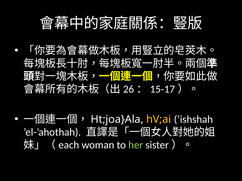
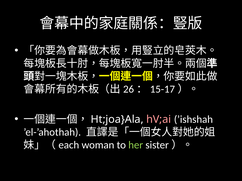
hV;ai colour: yellow -> pink (159, 120)
